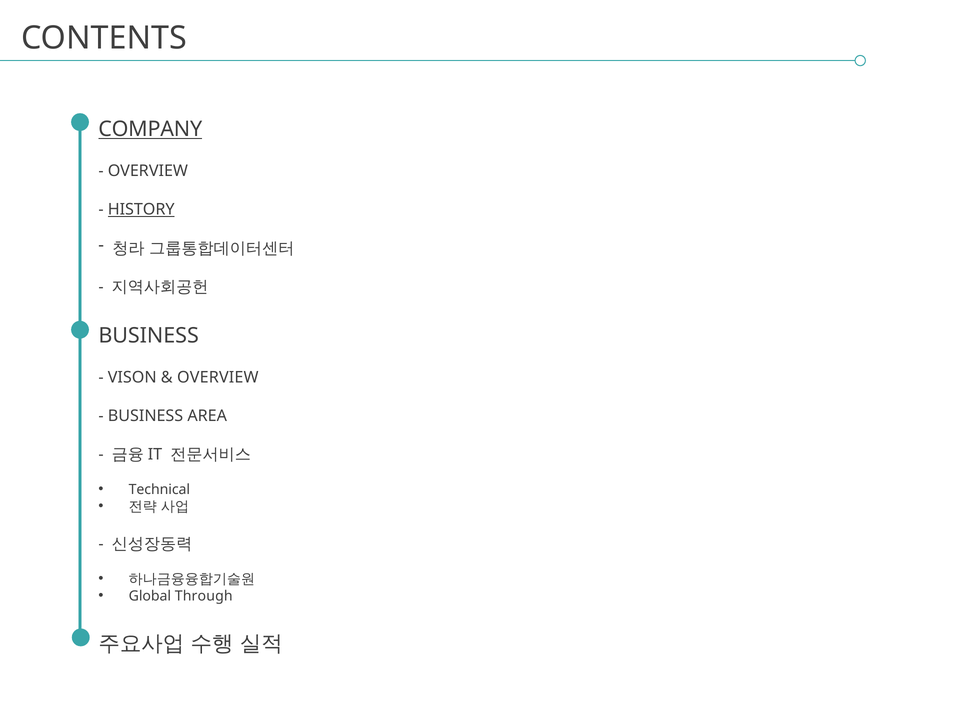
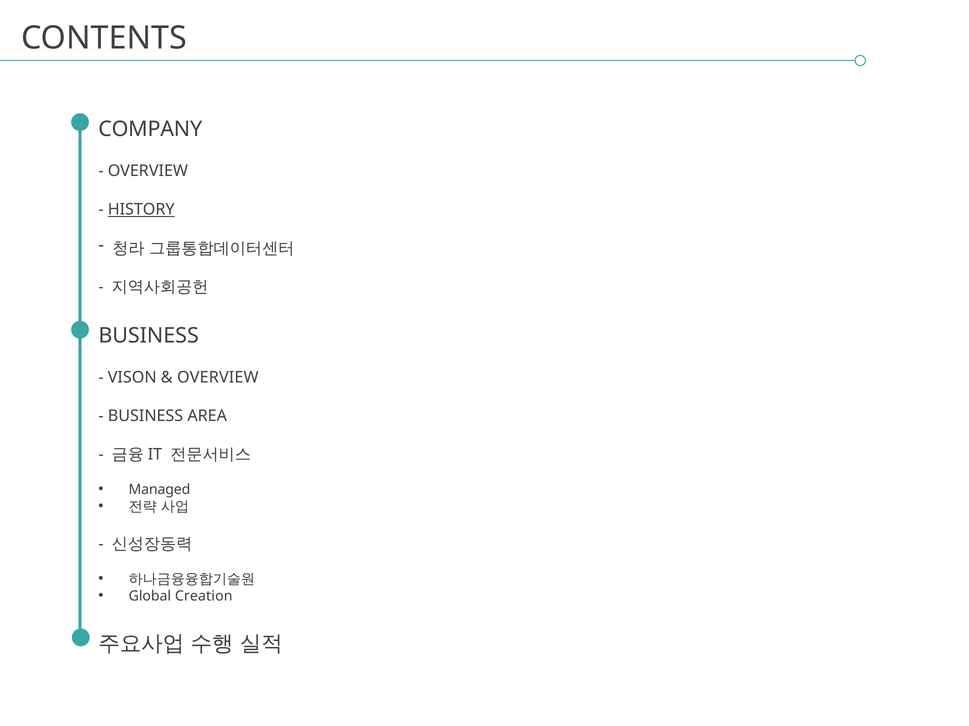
COMPANY underline: present -> none (150, 129)
Technical: Technical -> Managed (159, 490)
Through: Through -> Creation (204, 597)
